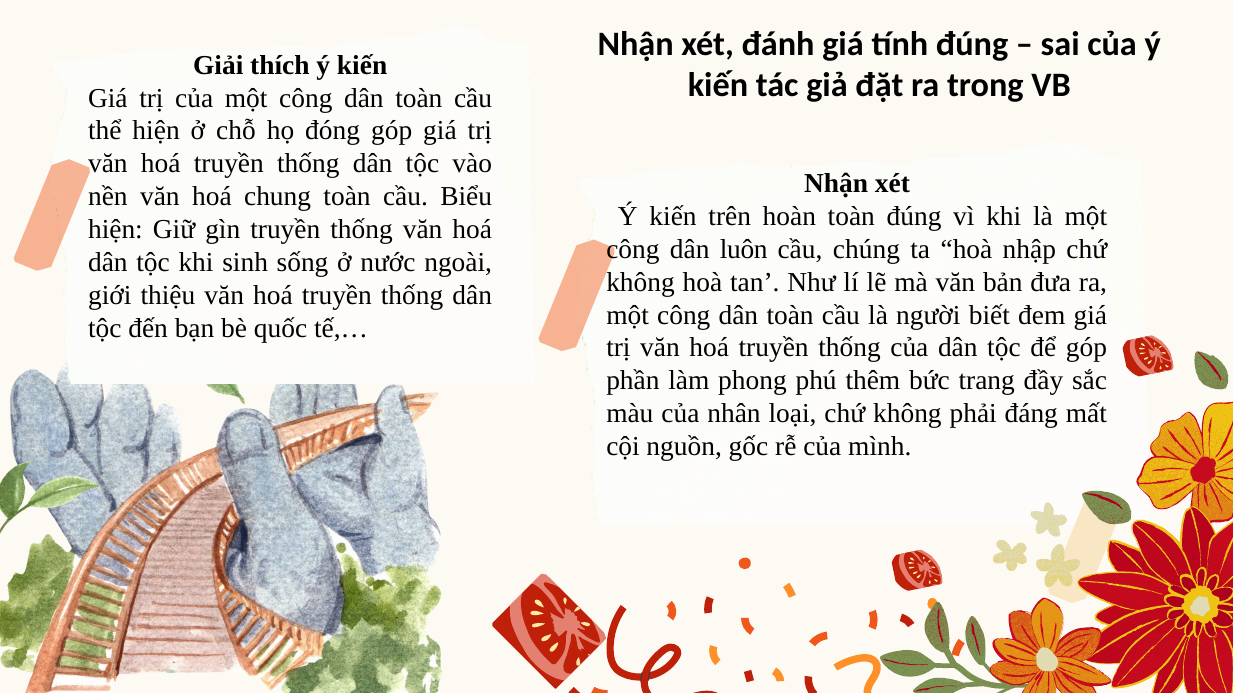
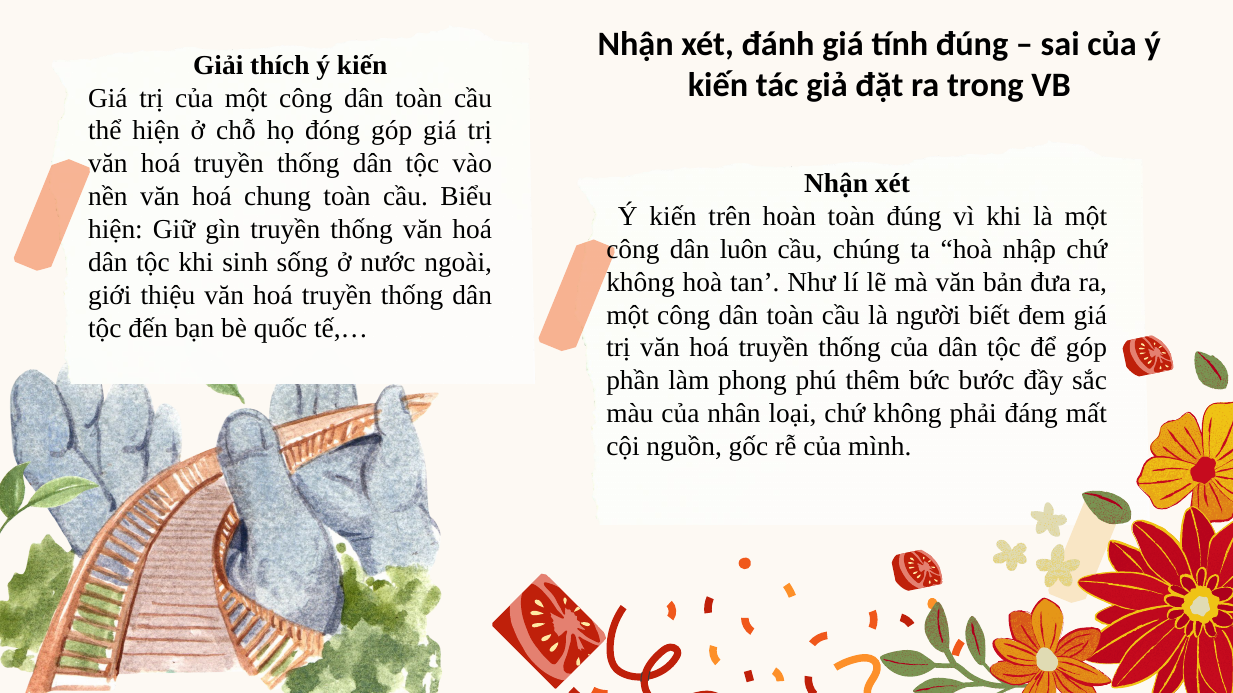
trang: trang -> bước (987, 381)
